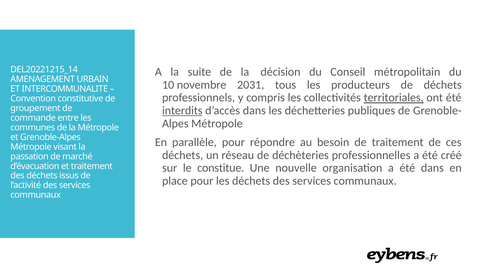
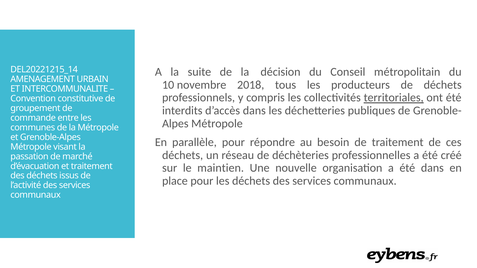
2031: 2031 -> 2018 (251, 85)
interdits underline: present -> none (182, 111)
constitue: constitue -> maintien (221, 168)
